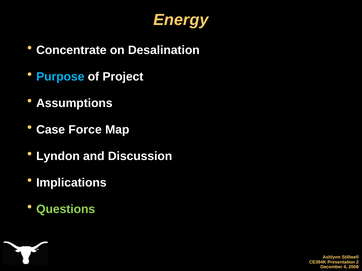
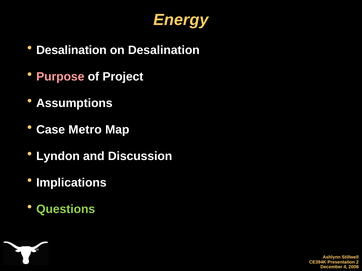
Concentrate: Concentrate -> Desalination (71, 50)
Purpose colour: light blue -> pink (60, 77)
Force: Force -> Metro (85, 130)
